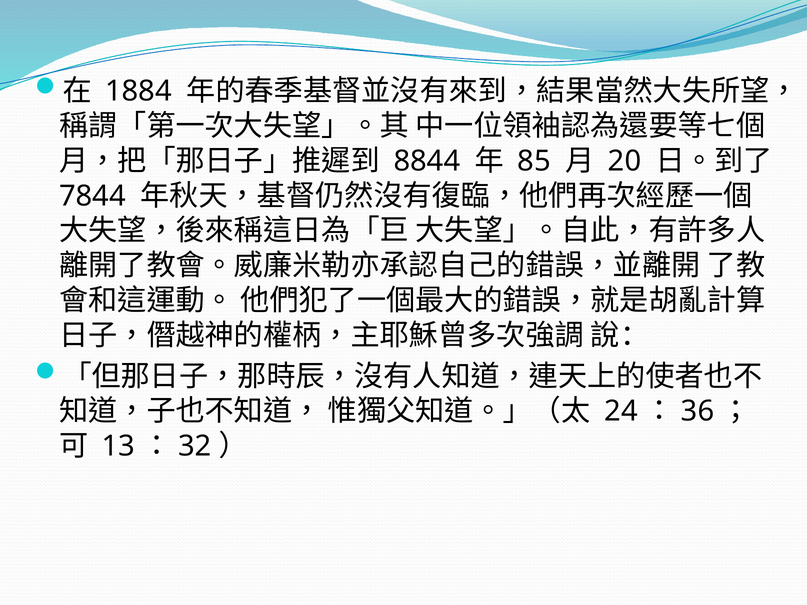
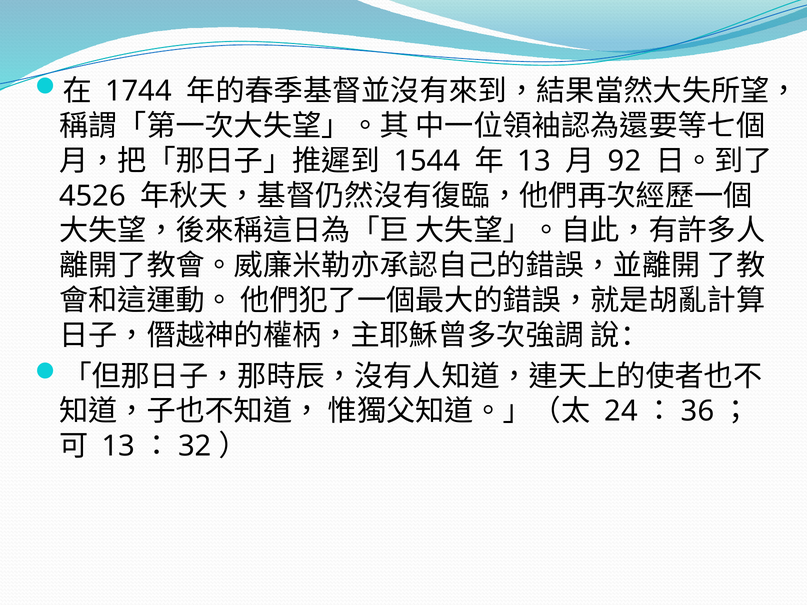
1884: 1884 -> 1744 (138, 91)
8844: 8844 -> 1544 (427, 161)
85: 85 -> 13 (534, 161)
20: 20 -> 92 (625, 161)
7844: 7844 -> 4526 (92, 196)
